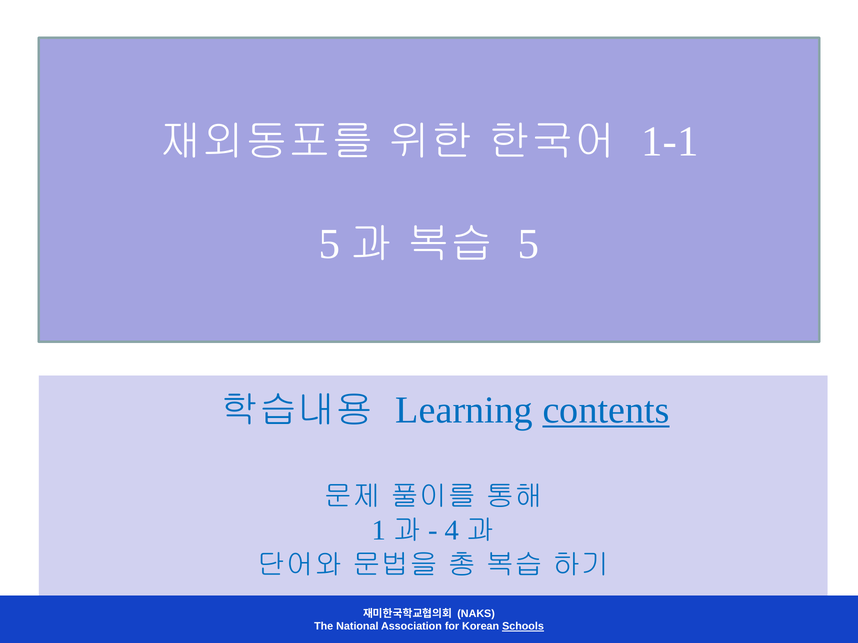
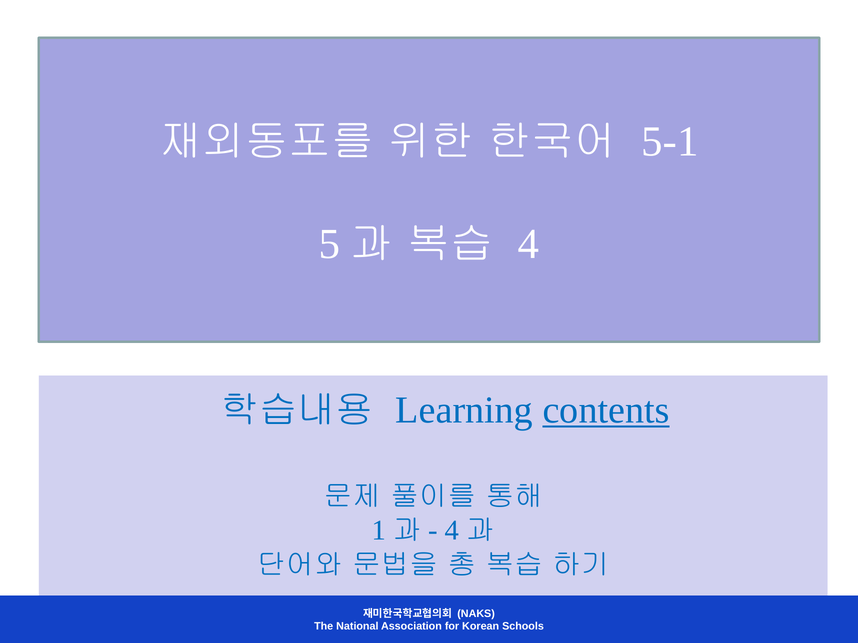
1-1: 1-1 -> 5-1 (670, 141)
5: 5 -> 4 (529, 244)
Schools underline: present -> none (523, 627)
